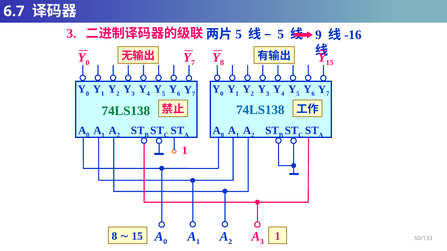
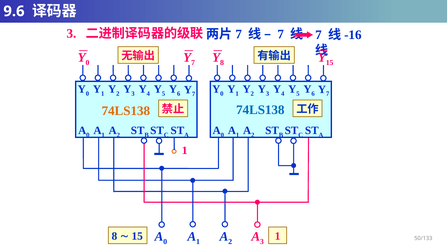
6.7: 6.7 -> 9.6 (14, 11)
5: 5 -> 7 (239, 34)
5: 5 -> 7 (281, 34)
9: 9 -> 7 (318, 35)
74LS138 colour: green -> orange (126, 111)
